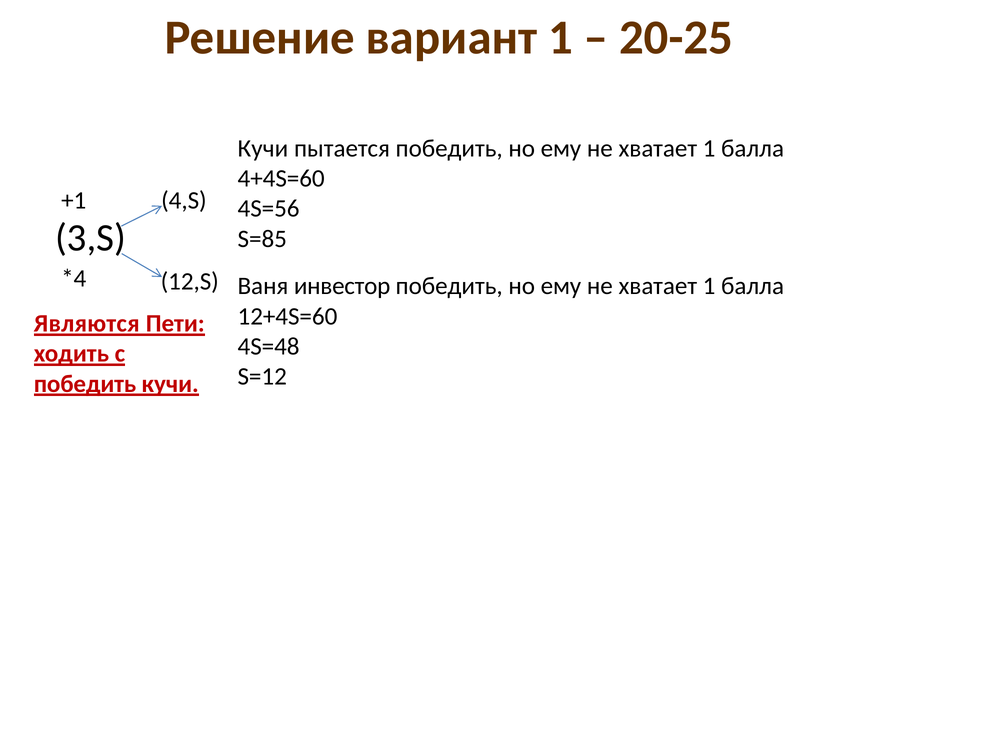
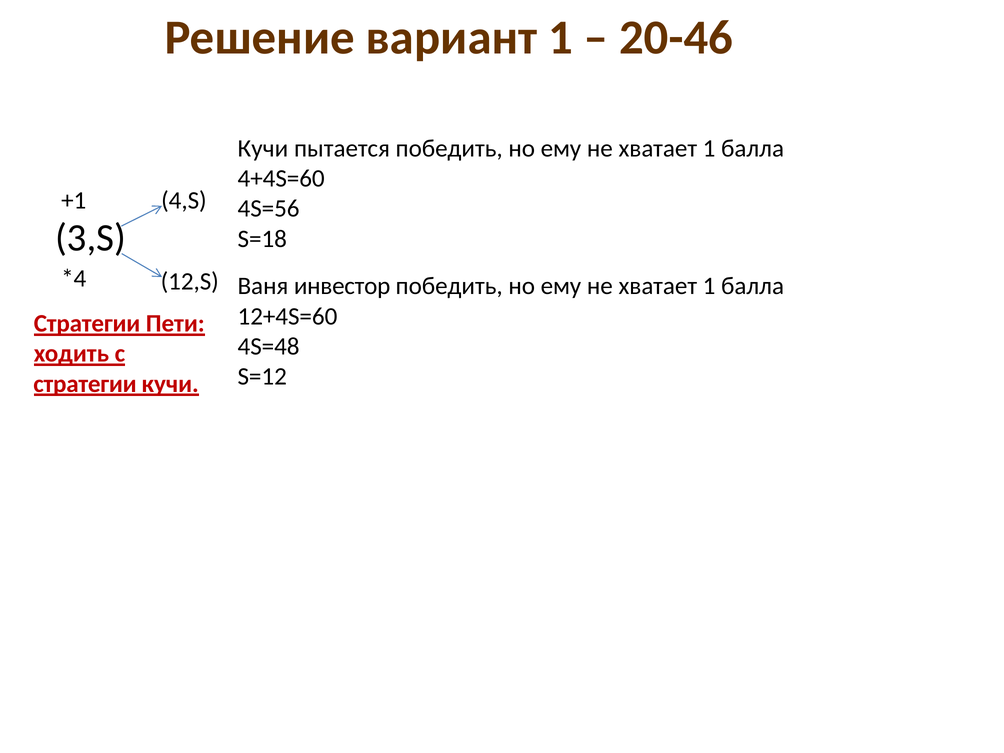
20-25: 20-25 -> 20-46 (676, 38)
S=85: S=85 -> S=18 (262, 239)
Являются: Являются -> Стратегии (87, 324)
победить: победить -> стратегии (85, 384)
